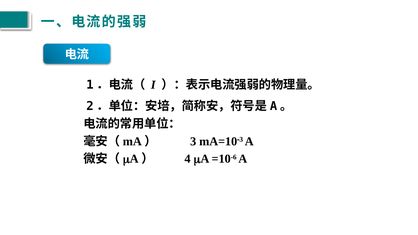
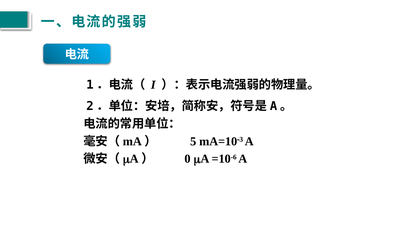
3: 3 -> 5 (193, 141)
4: 4 -> 0 (187, 159)
